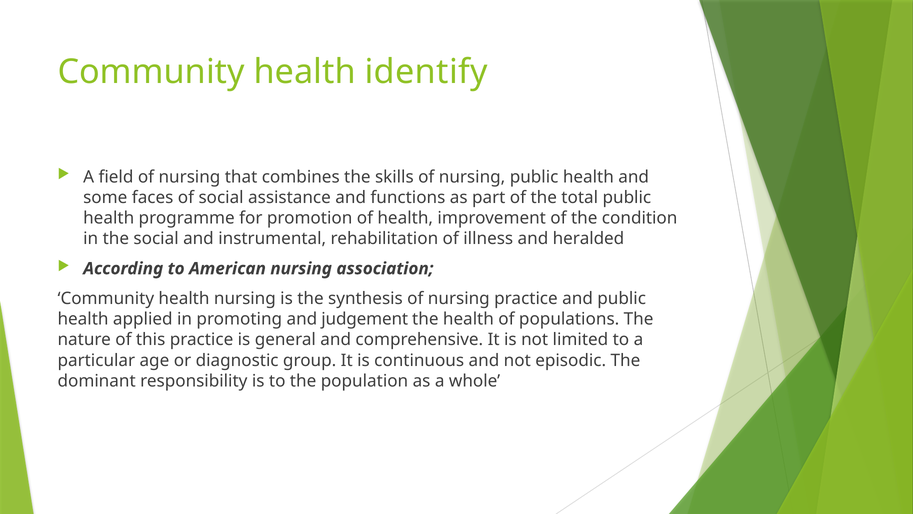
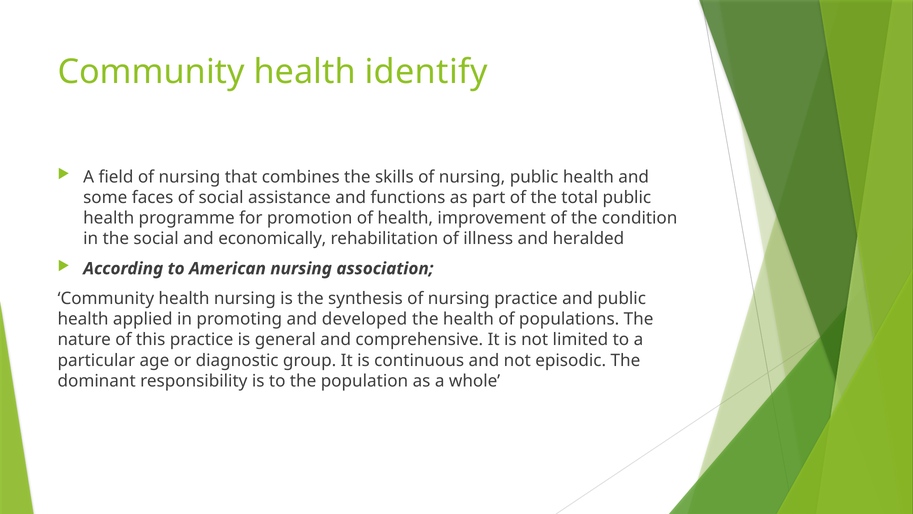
instrumental: instrumental -> economically (272, 238)
judgement: judgement -> developed (365, 319)
